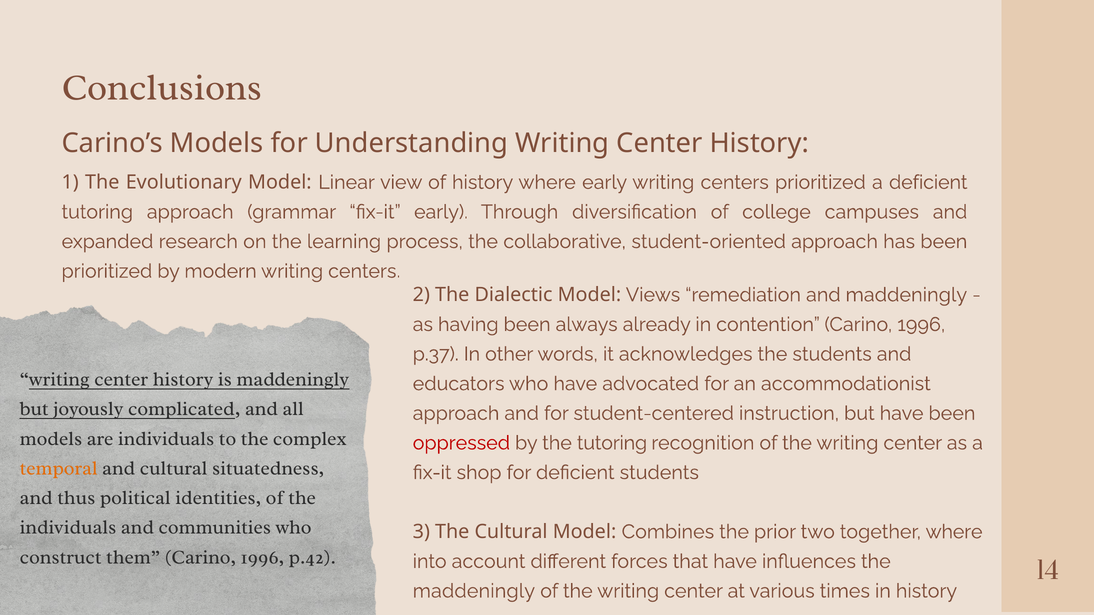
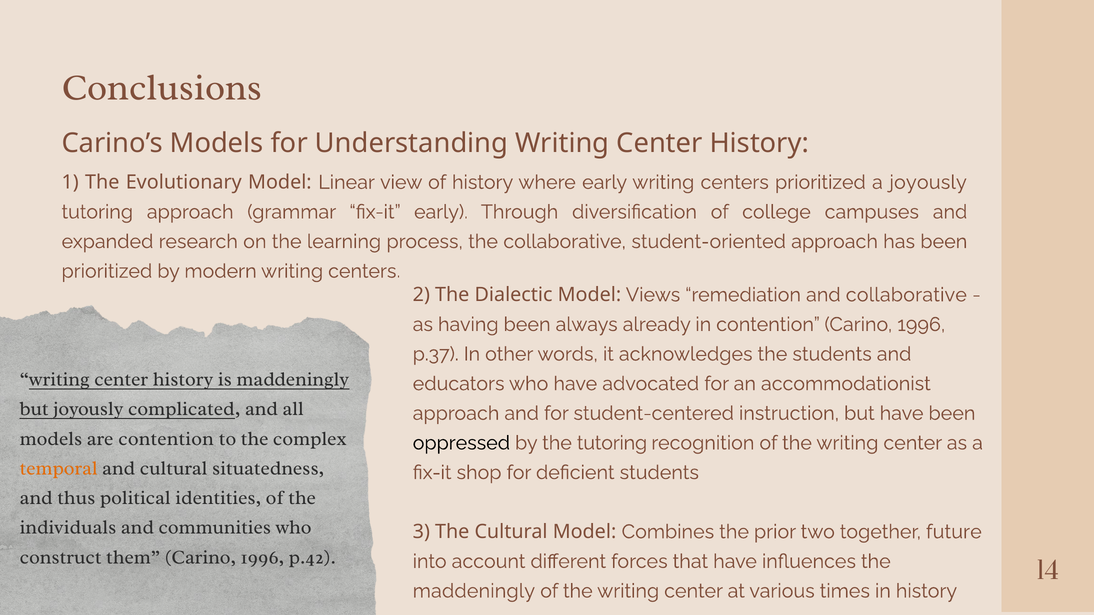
a deficient: deficient -> joyously (928, 182)
and maddeningly: maddeningly -> collaborative (906, 295)
are individuals: individuals -> contention (166, 439)
oppressed colour: red -> black (461, 443)
together where: where -> future (954, 532)
